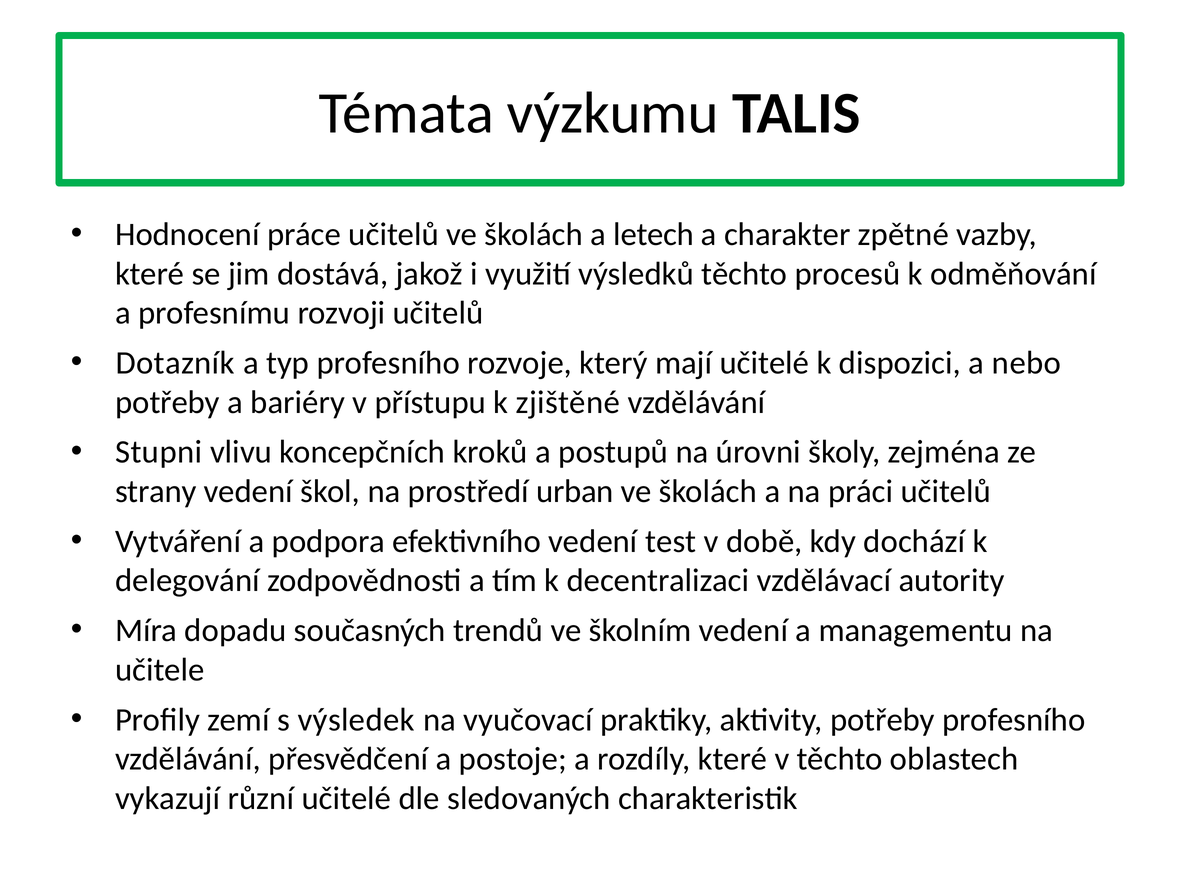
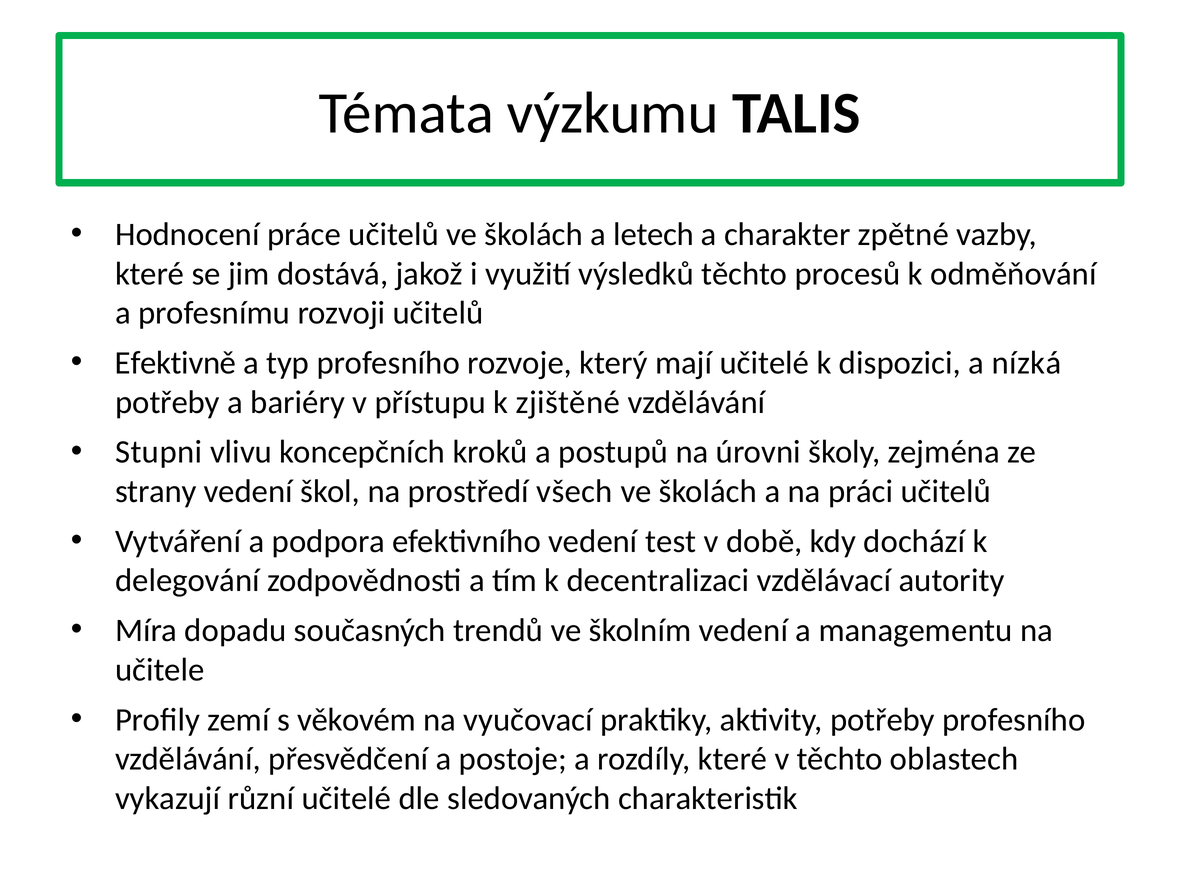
Dotazník: Dotazník -> Efektivně (176, 363)
nebo: nebo -> nízká (1026, 363)
urban: urban -> všech (575, 491)
výsledek: výsledek -> věkovém (357, 720)
